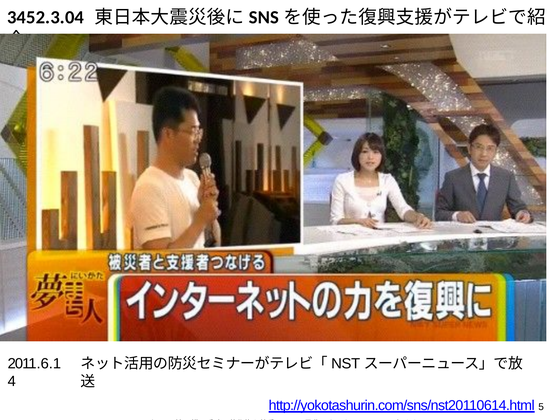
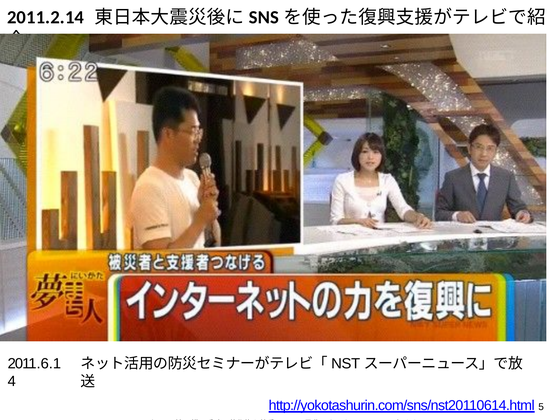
3452.3.04: 3452.3.04 -> 2011.2.14 (46, 17)
